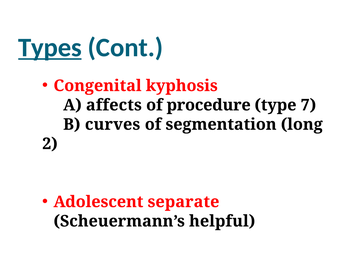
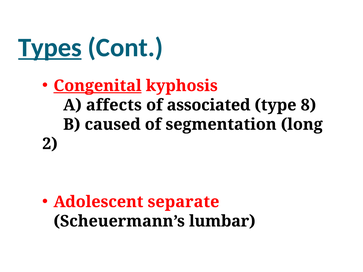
Congenital underline: none -> present (98, 86)
procedure: procedure -> associated (209, 105)
7: 7 -> 8 (308, 105)
curves: curves -> caused (113, 125)
helpful: helpful -> lumbar (222, 221)
